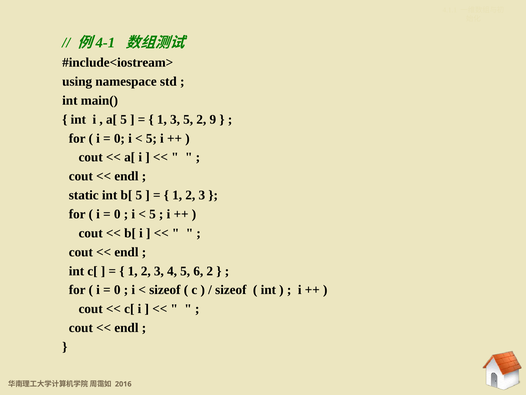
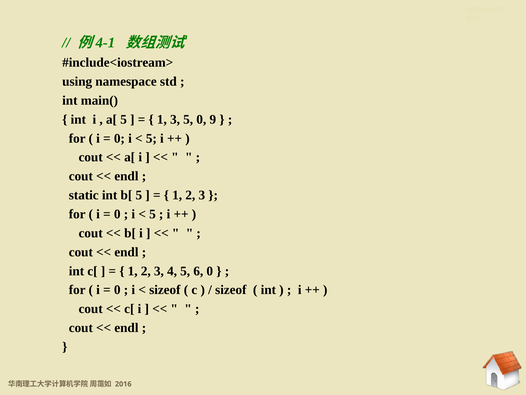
5 2: 2 -> 0 (201, 119)
6 2: 2 -> 0 (210, 271)
